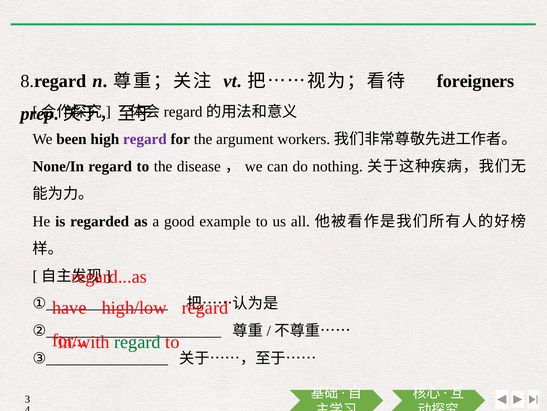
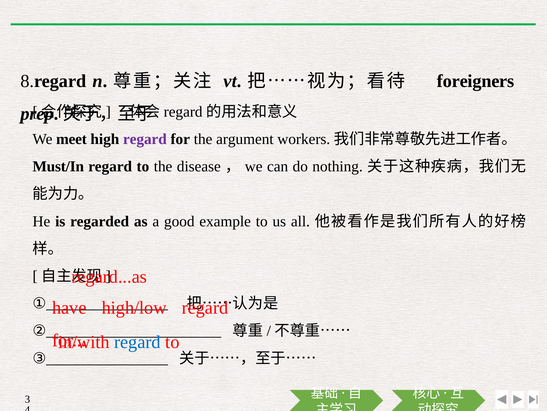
been: been -> meet (72, 139)
None/In: None/In -> Must/In (58, 166)
regard colour: green -> blue (137, 341)
